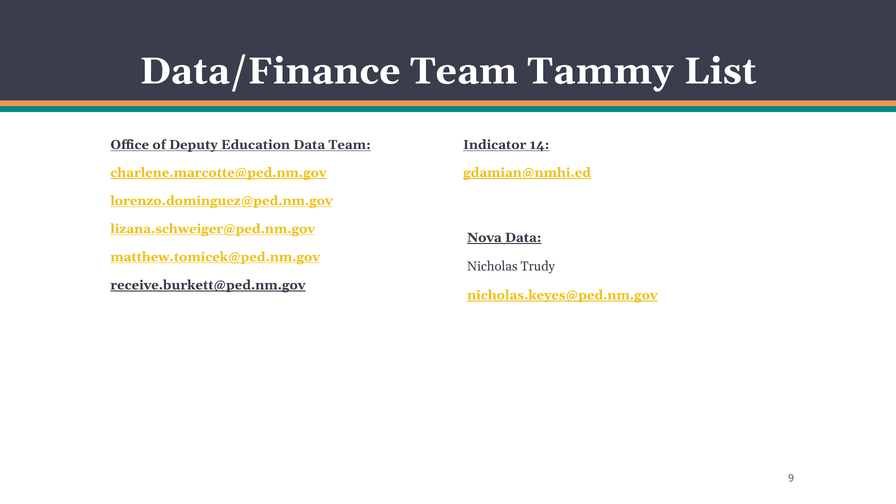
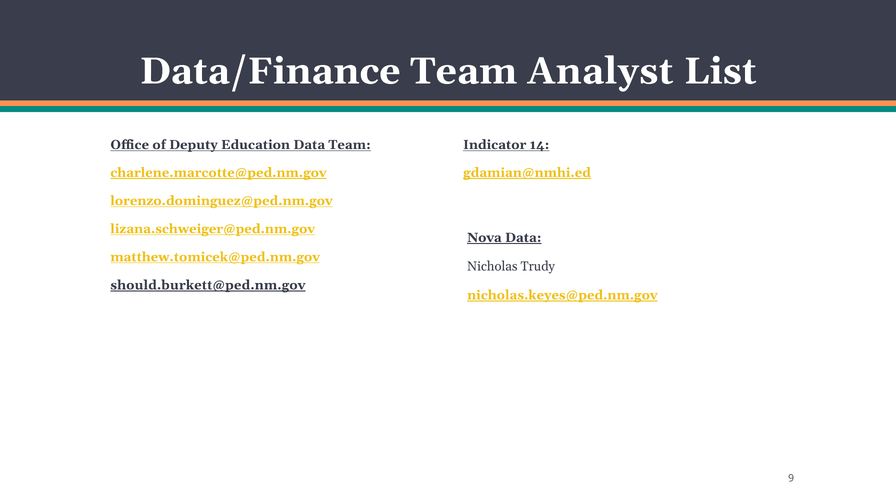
Tammy: Tammy -> Analyst (600, 71)
receive.burkett@ped.nm.gov: receive.burkett@ped.nm.gov -> should.burkett@ped.nm.gov (208, 285)
